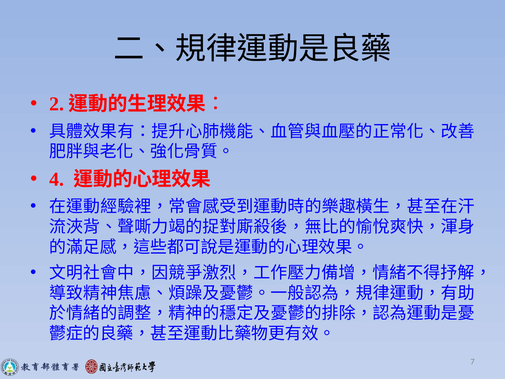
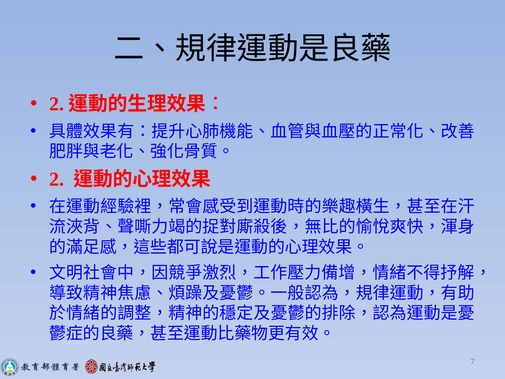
4: 4 -> 2 (57, 179)
